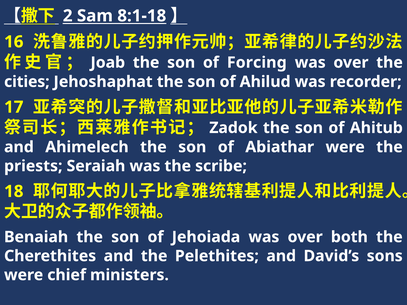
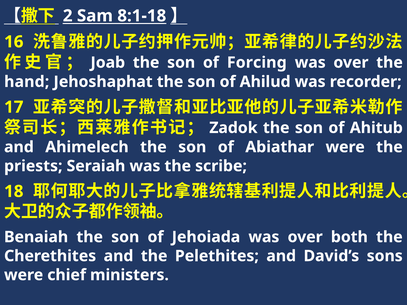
cities: cities -> hand (27, 82)
